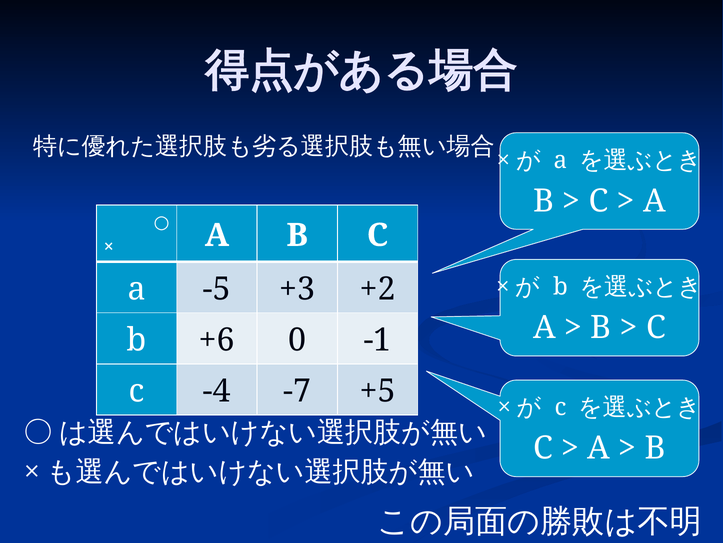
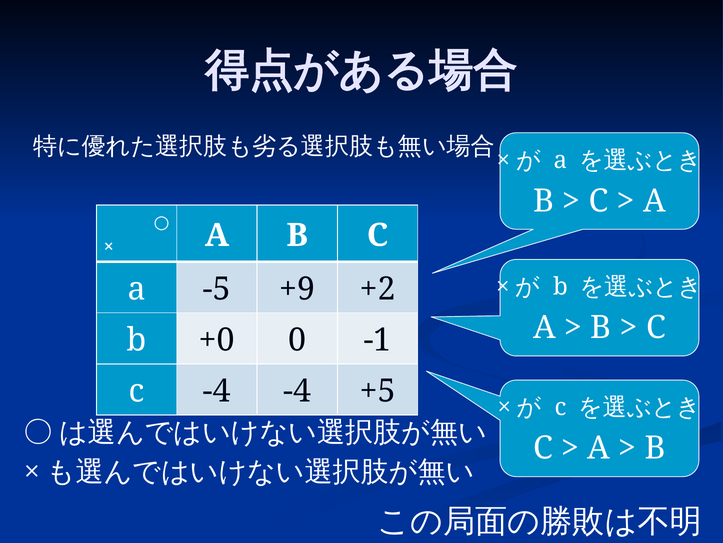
+3: +3 -> +9 (297, 289)
+6: +6 -> +0 (217, 340)
-4 -7: -7 -> -4 (297, 391)
